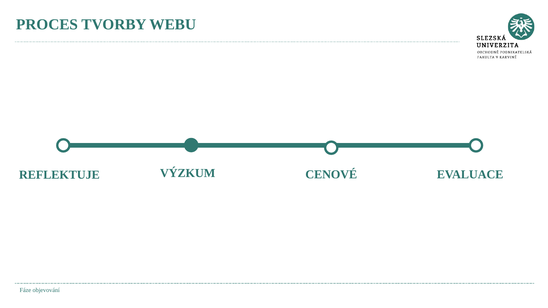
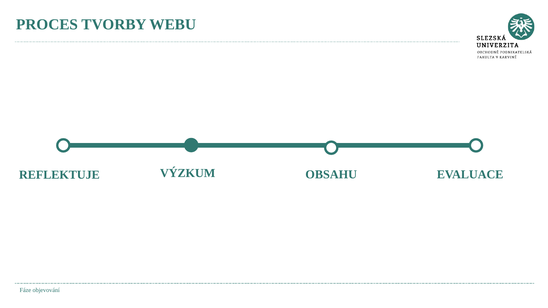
CENOVÉ: CENOVÉ -> OBSAHU (331, 175)
